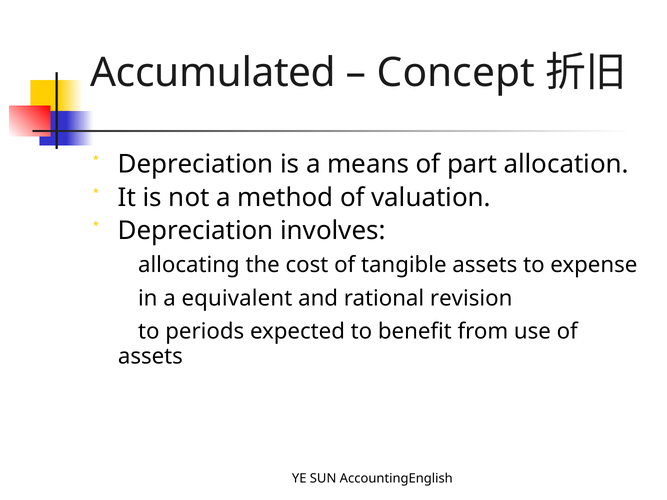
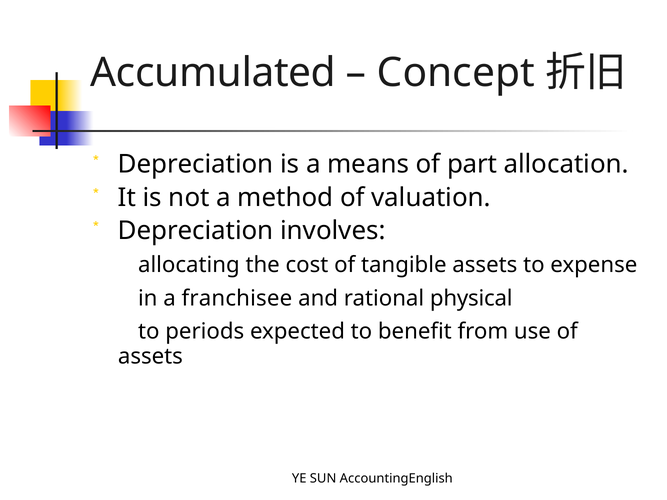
equivalent: equivalent -> franchisee (237, 298)
revision: revision -> physical (471, 298)
